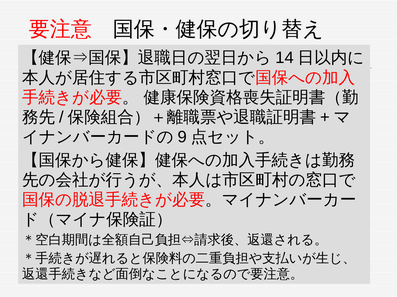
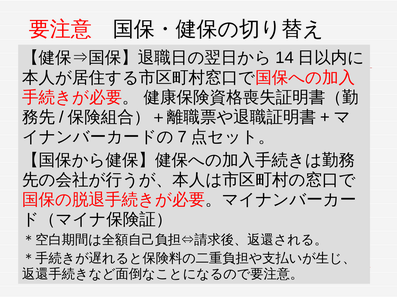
9: 9 -> 7 (182, 137)
